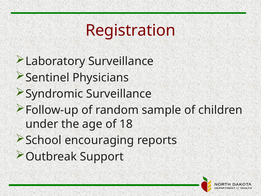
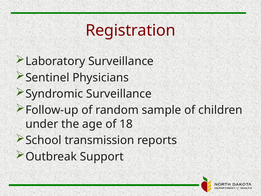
encouraging: encouraging -> transmission (99, 140)
